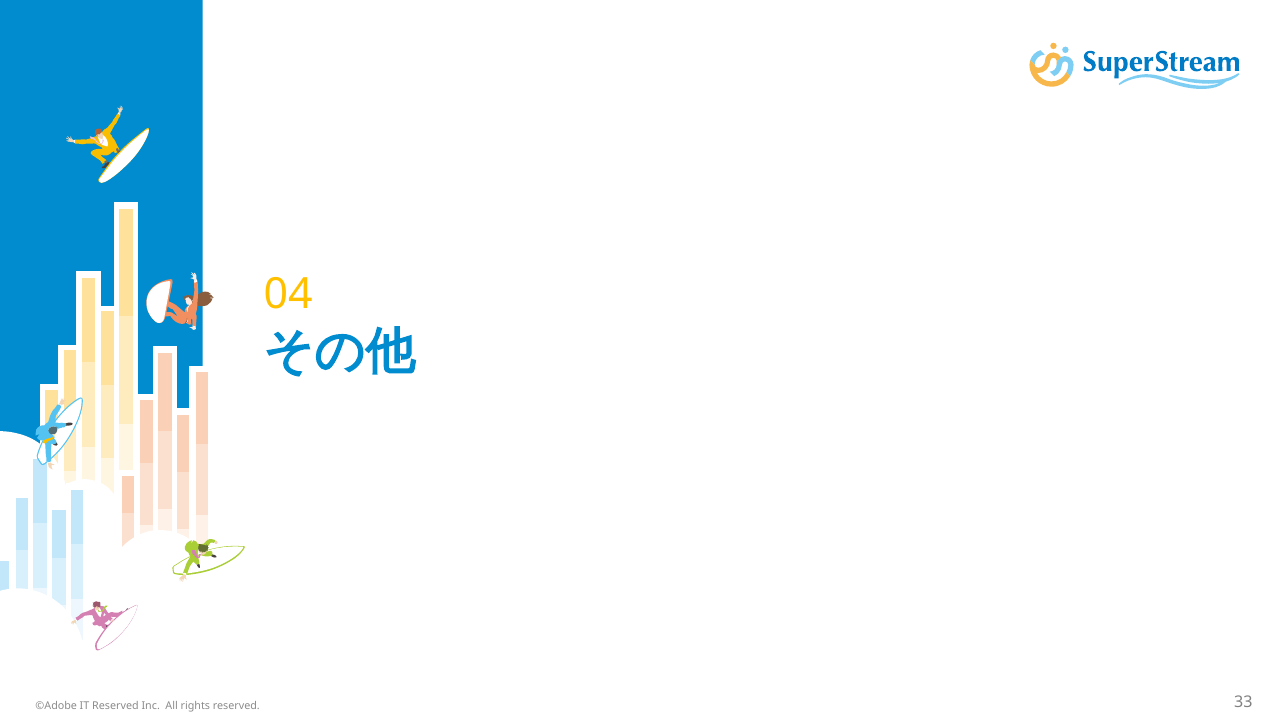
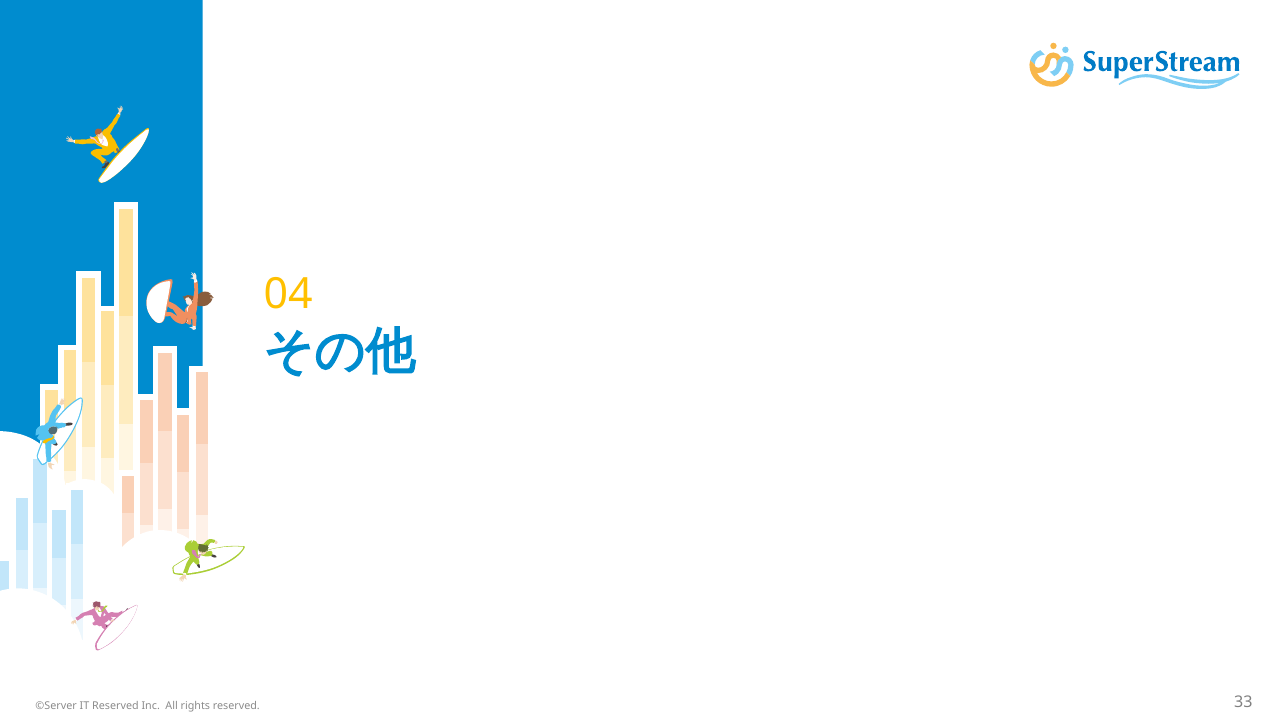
©Adobe: ©Adobe -> ©Server (56, 706)
